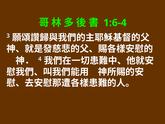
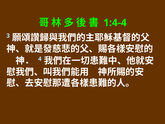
1:6-4: 1:6-4 -> 1:4-4 (115, 23)
